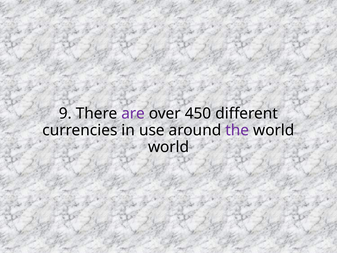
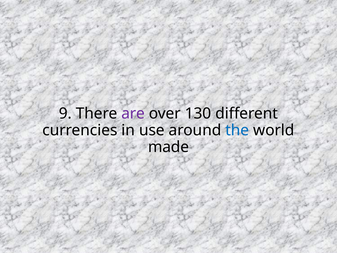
450: 450 -> 130 (198, 114)
the colour: purple -> blue (237, 130)
world: world -> made (169, 147)
